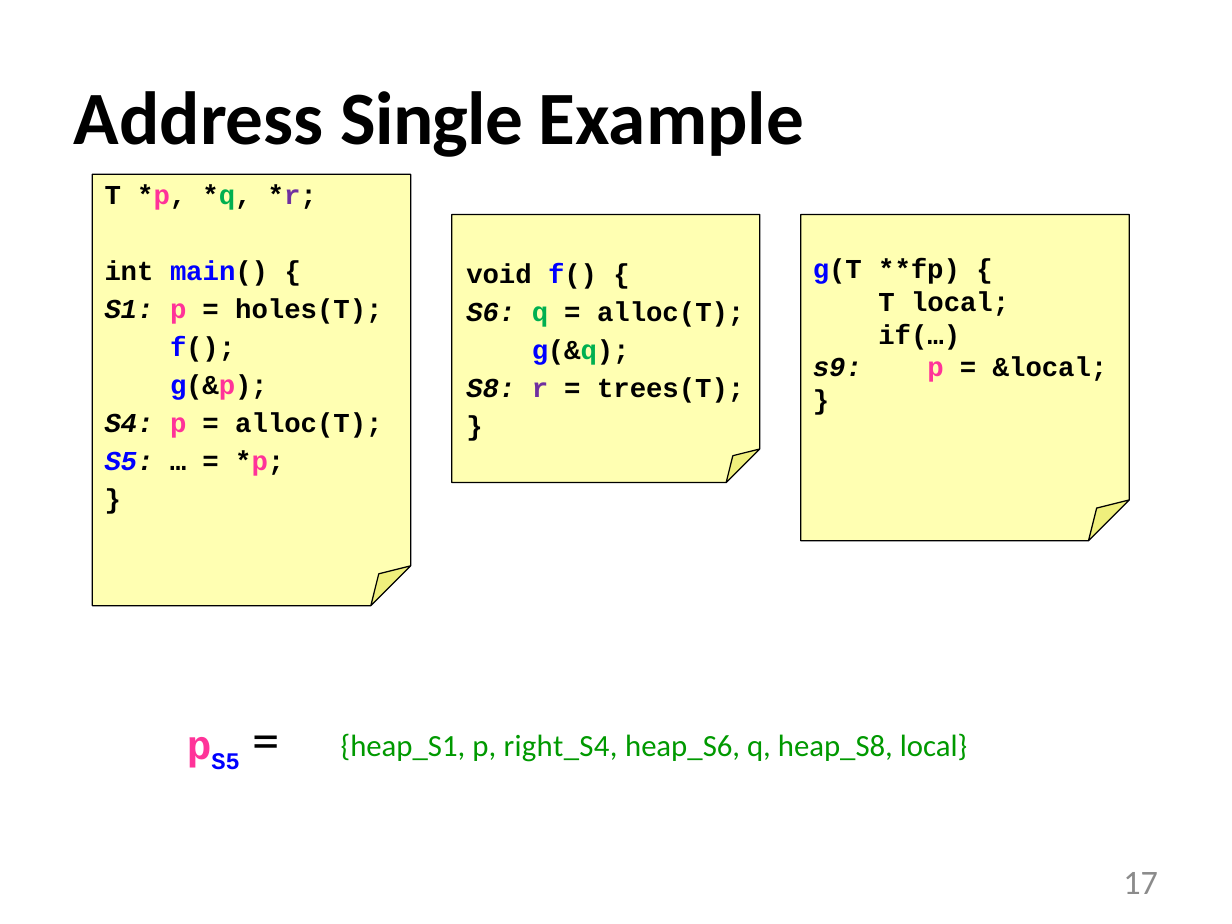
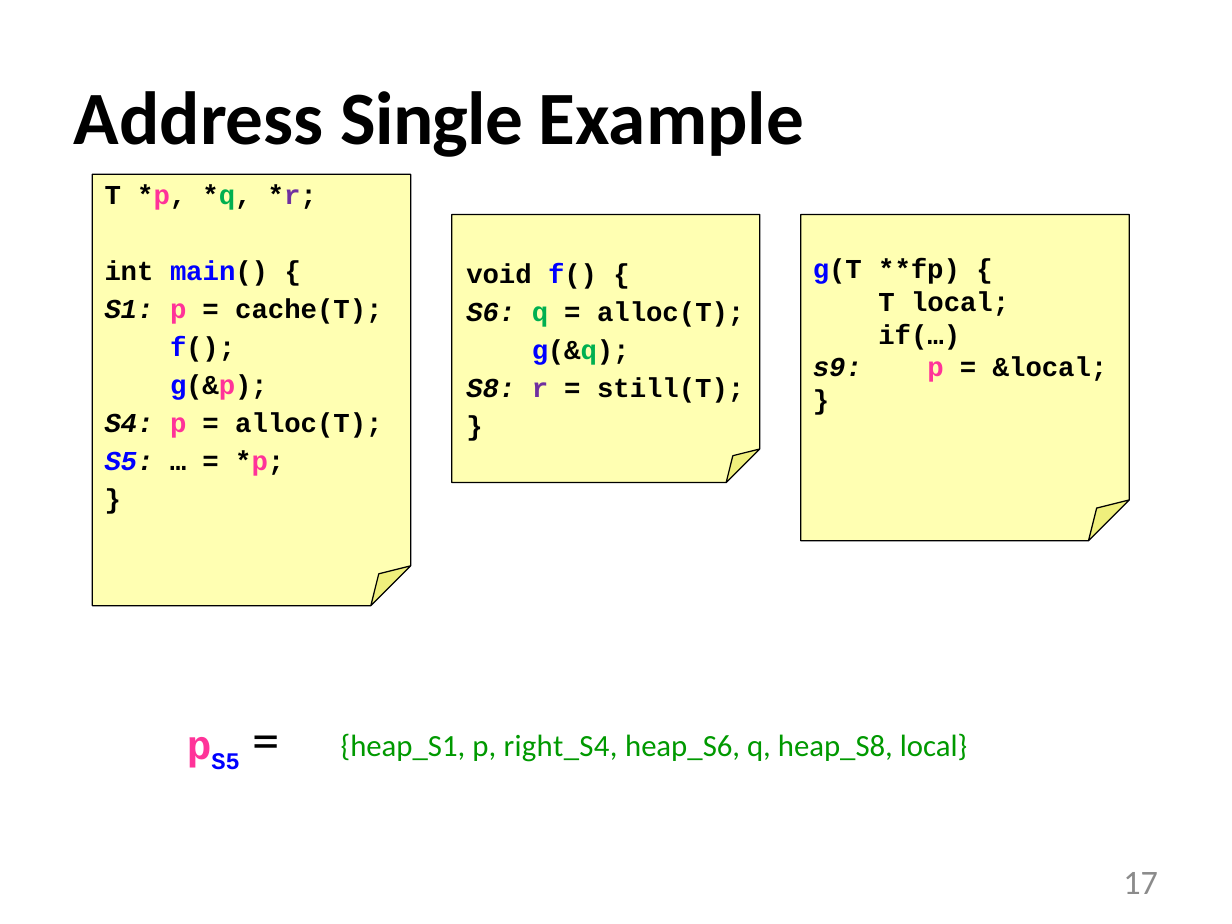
holes(T: holes(T -> cache(T (309, 309)
trees(T: trees(T -> still(T (671, 388)
